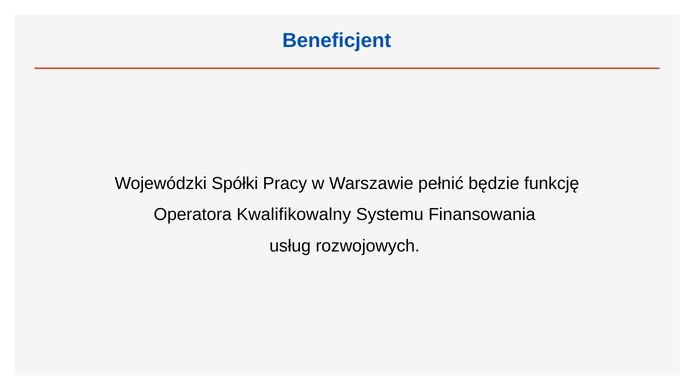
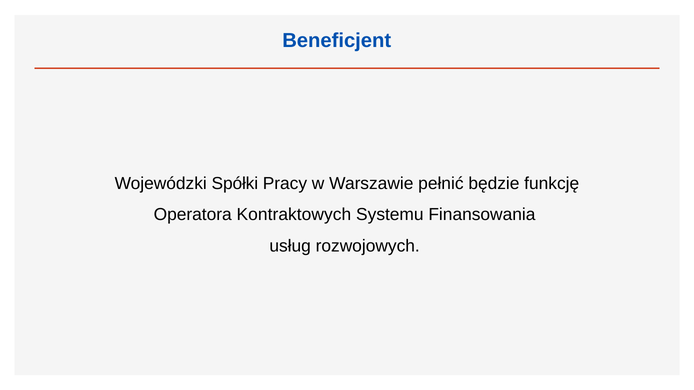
Kwalifikowalny: Kwalifikowalny -> Kontraktowych (294, 215)
